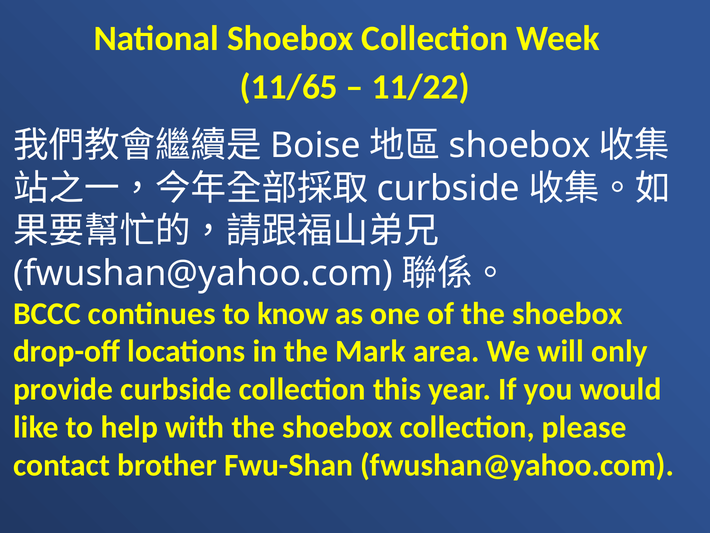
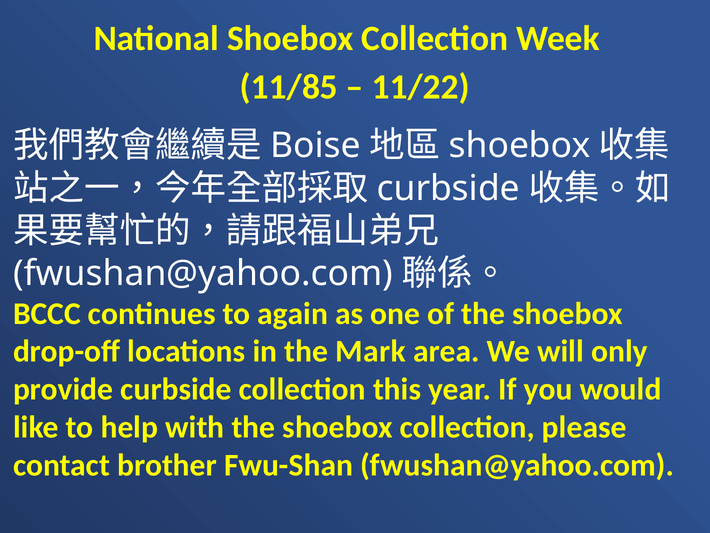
11/65: 11/65 -> 11/85 (289, 87)
know: know -> again (293, 313)
